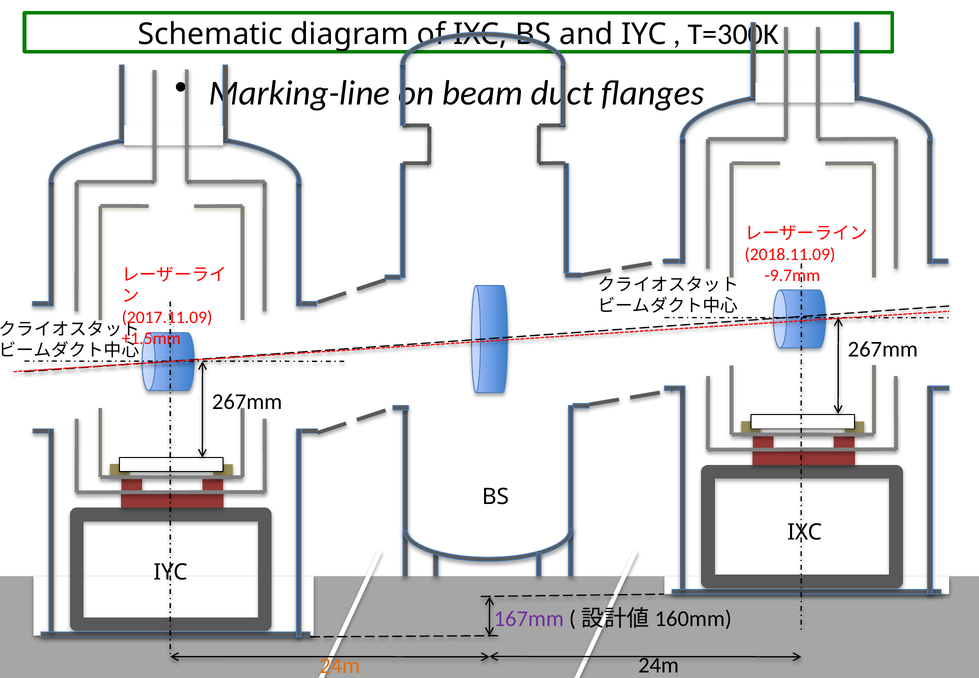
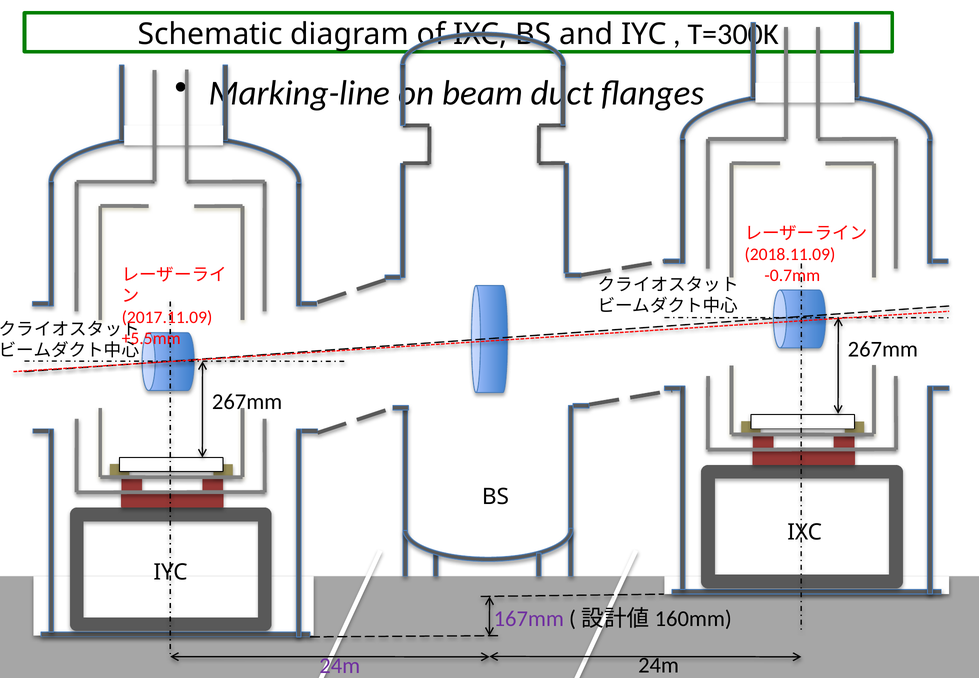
-9.7mm: -9.7mm -> -0.7mm (792, 275)
+1.5mm: +1.5mm -> +5.5mm (151, 338)
24m colour: orange -> purple (340, 665)
